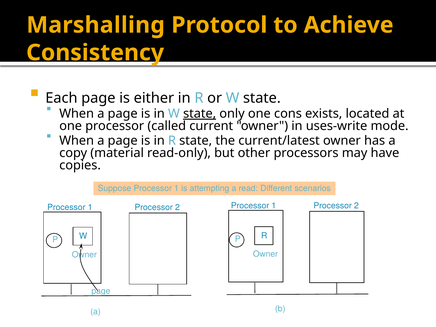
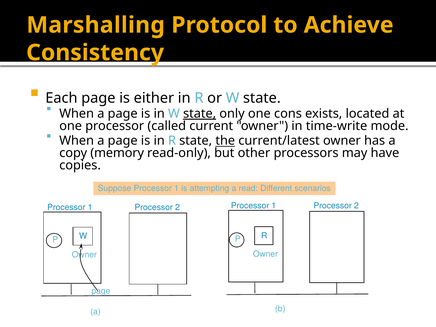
uses-write: uses-write -> time-write (337, 126)
the underline: none -> present (225, 141)
material: material -> memory (117, 153)
